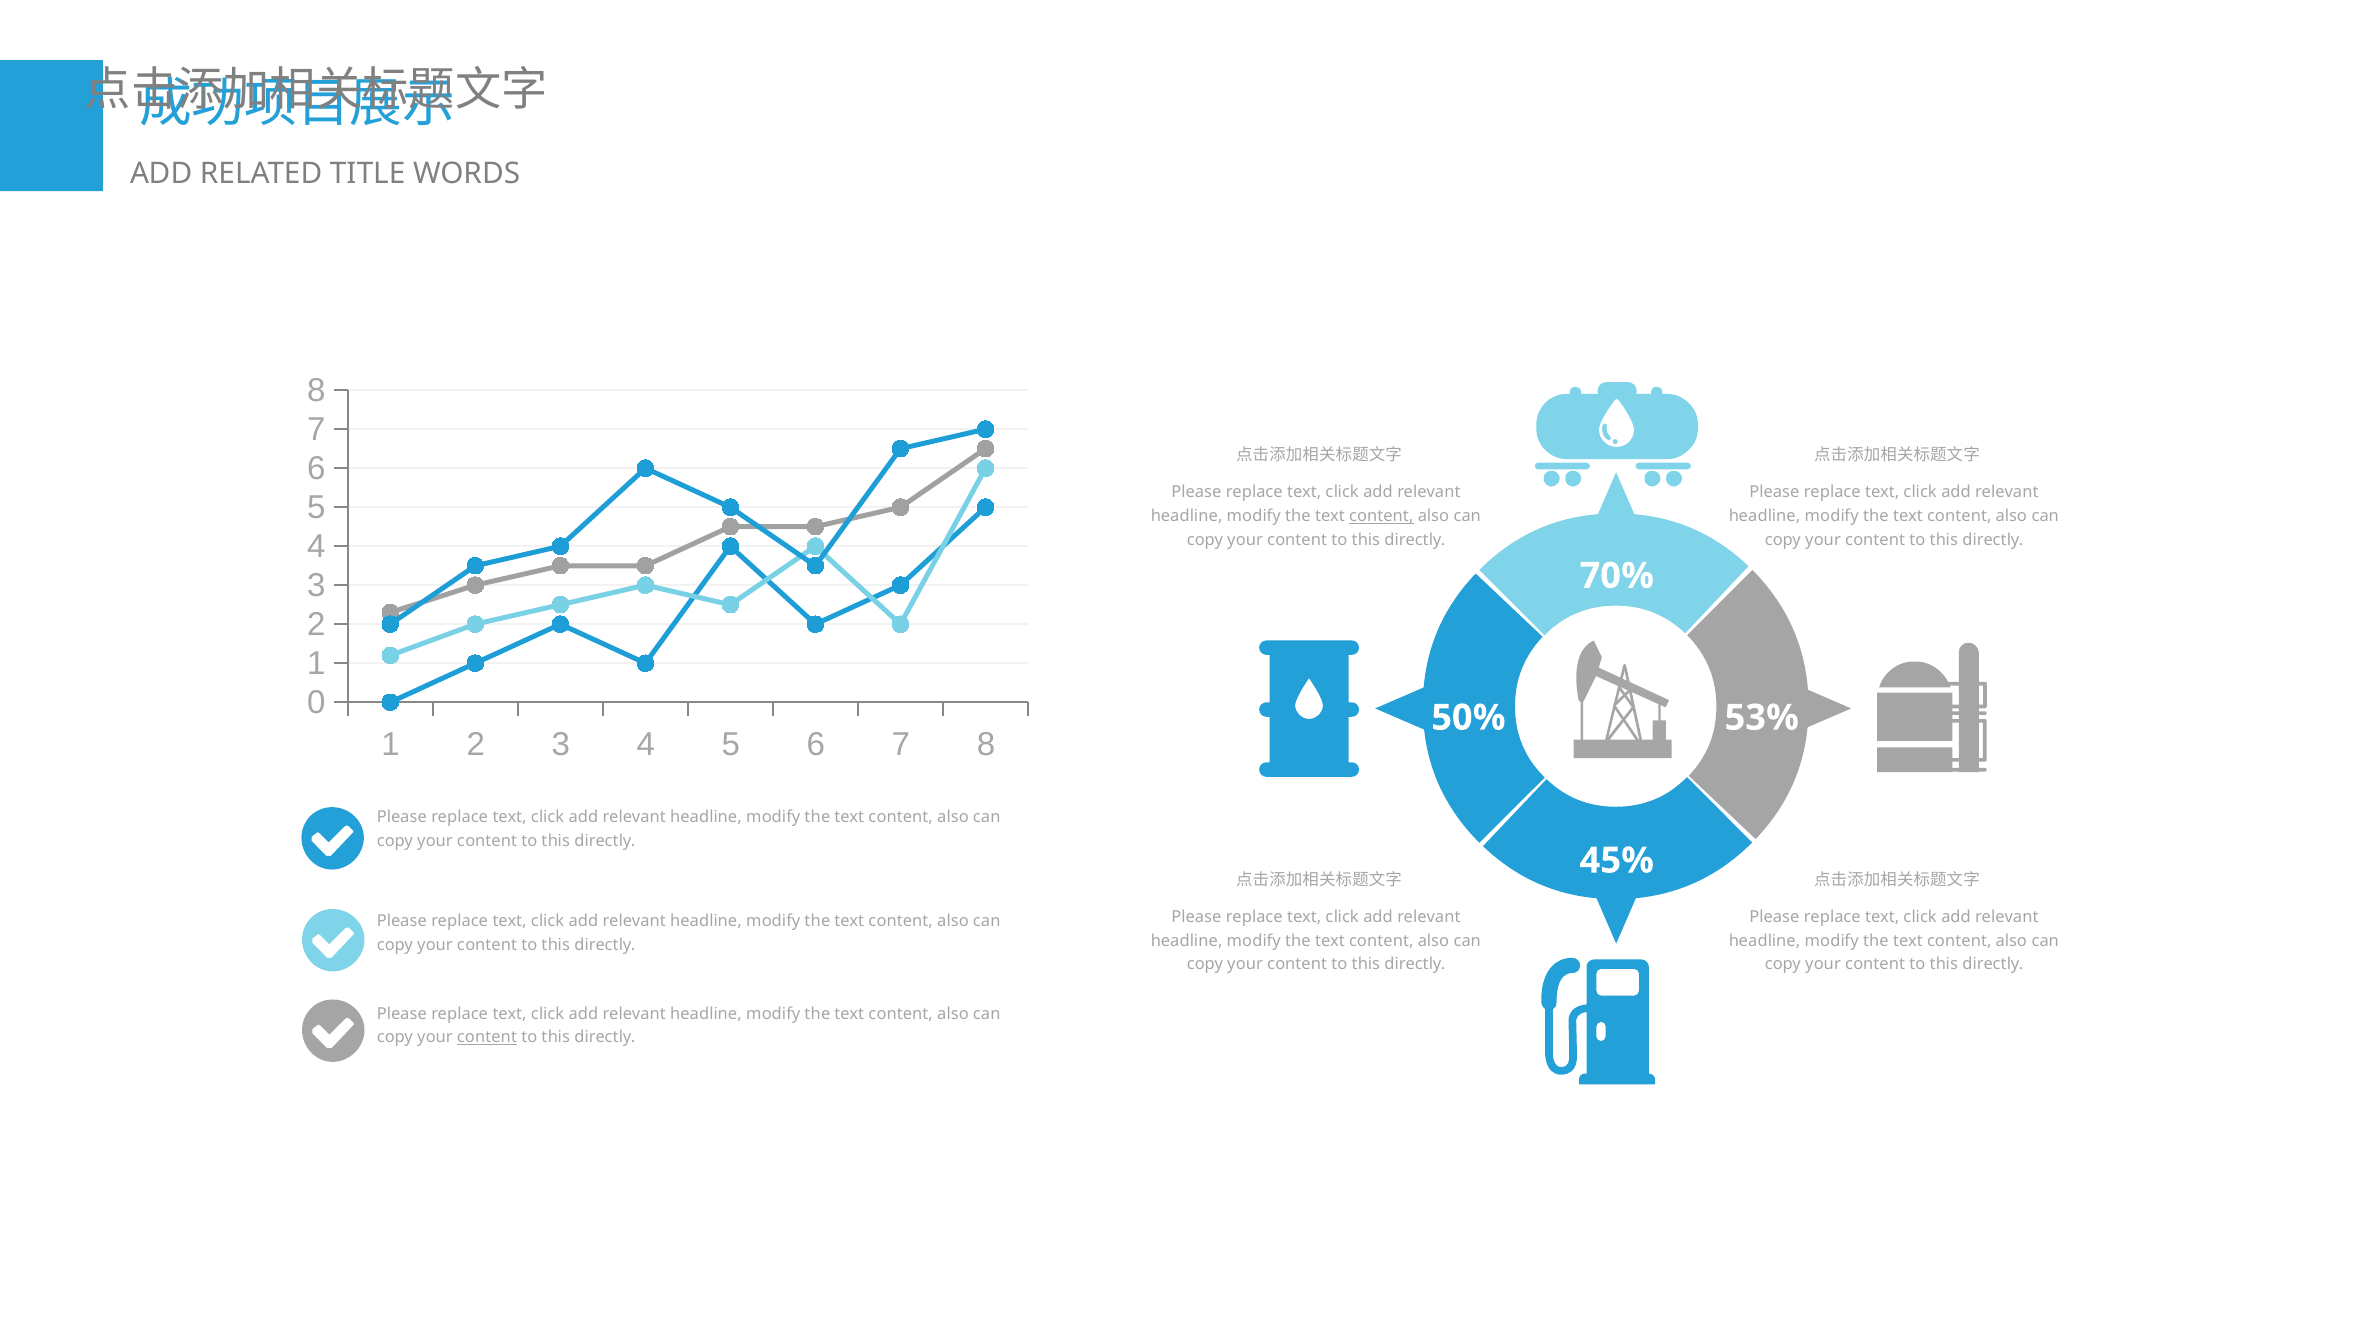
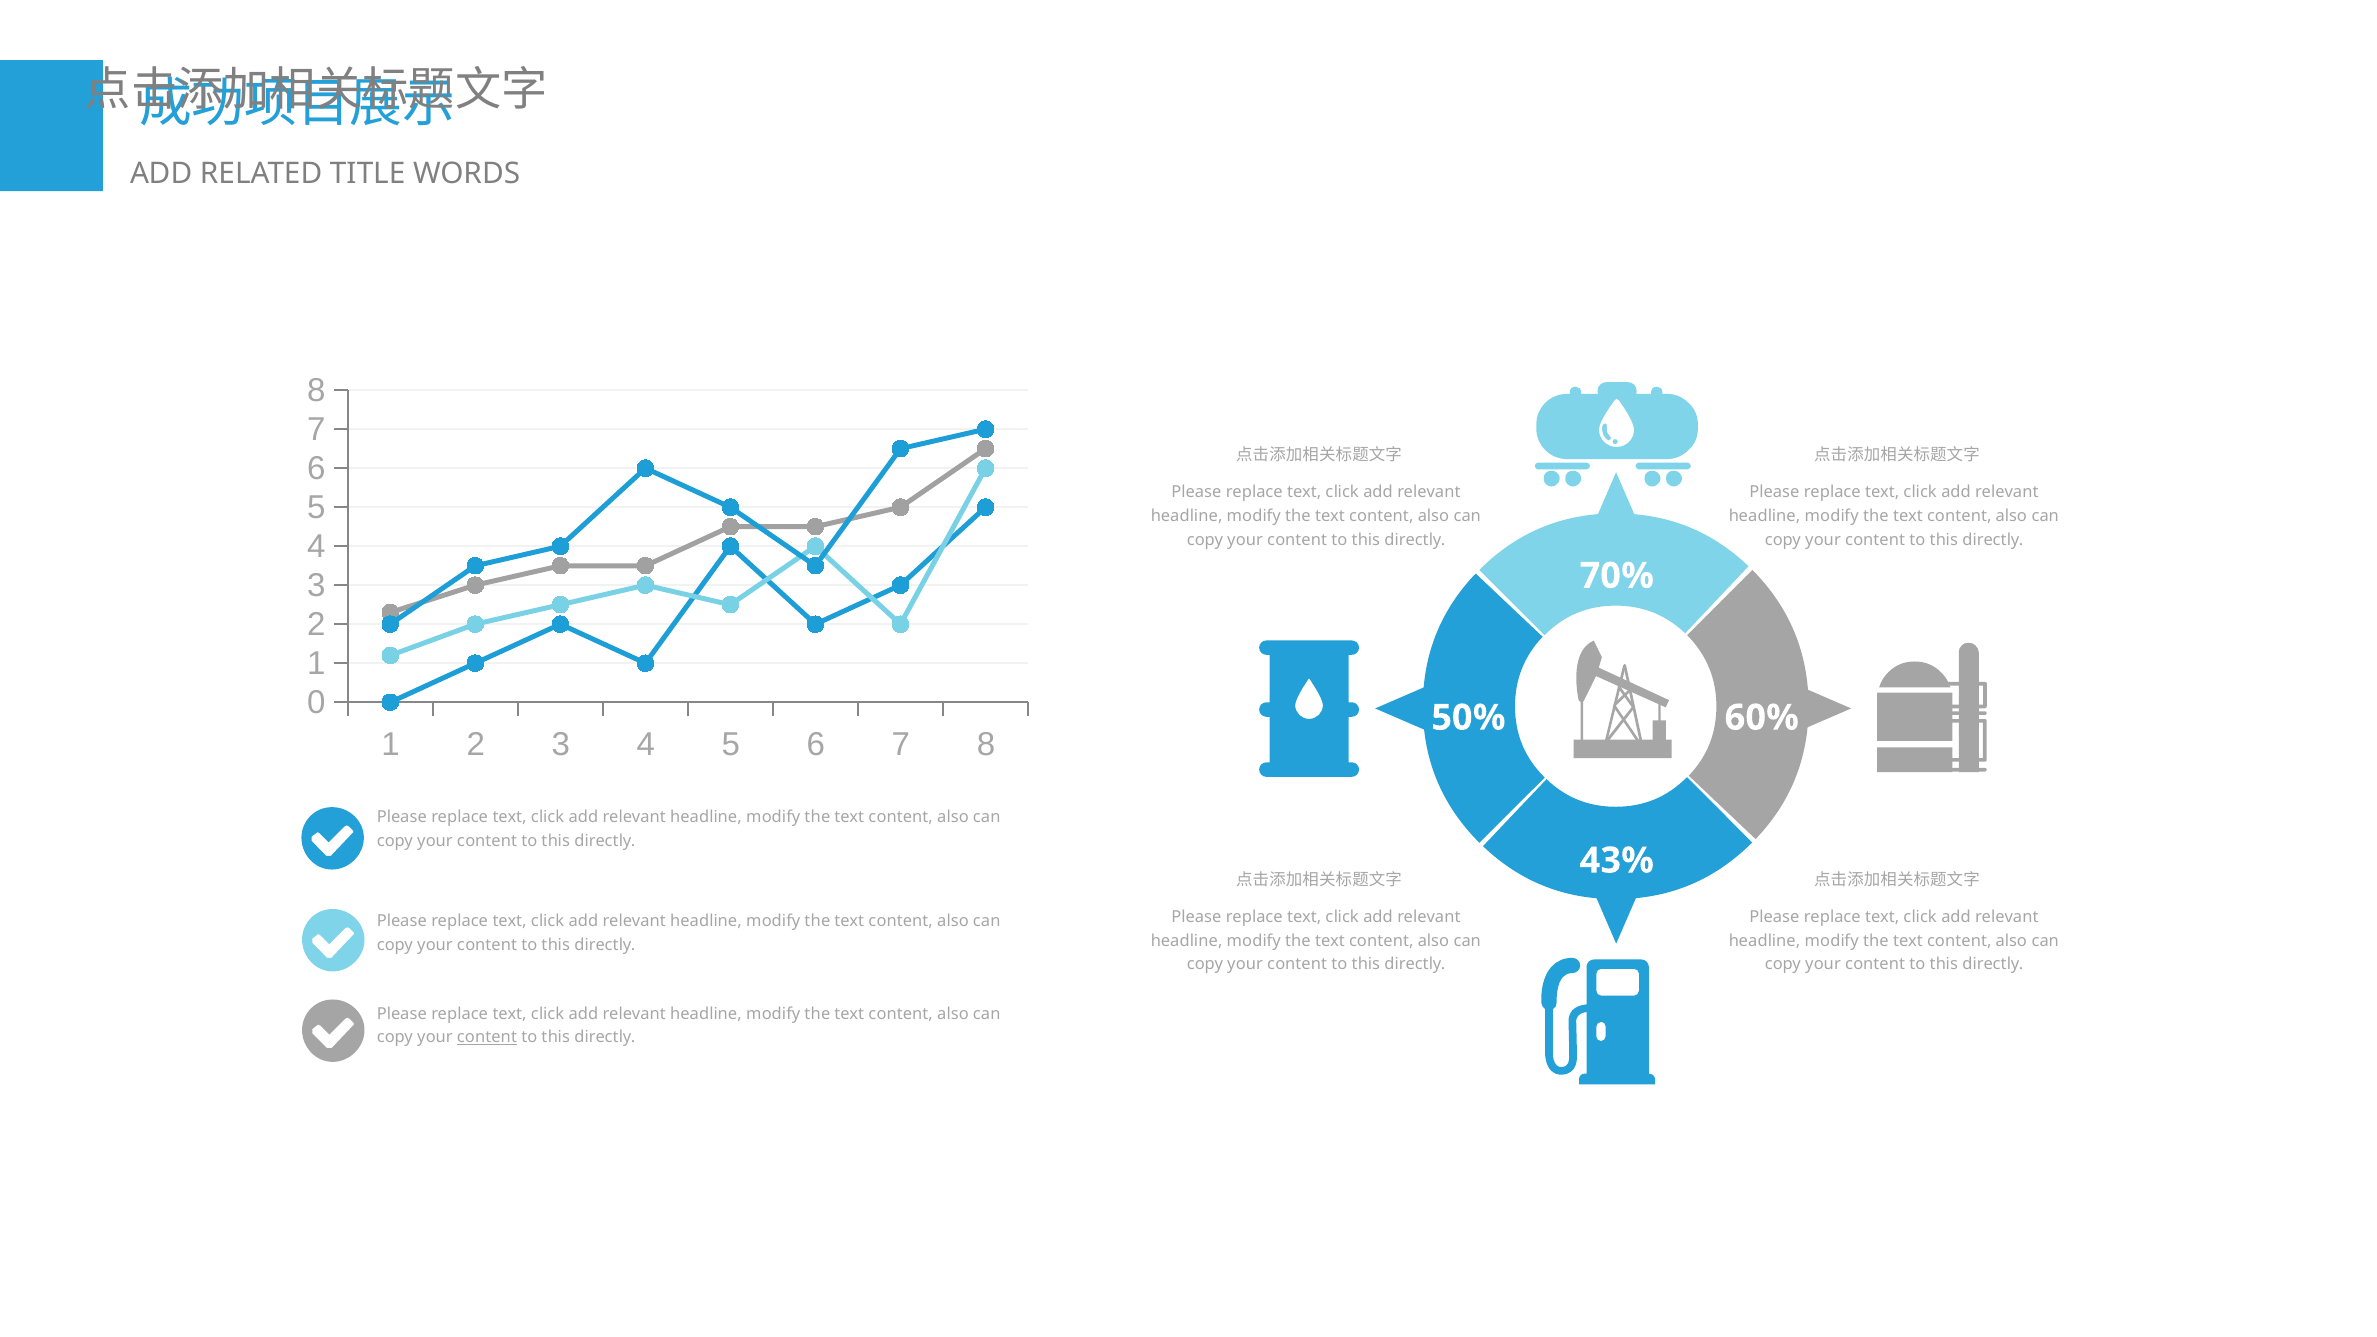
content underline: present -> none (1381, 516)
53%: 53% -> 60% (1762, 718)
45%: 45% -> 43% (1617, 861)
